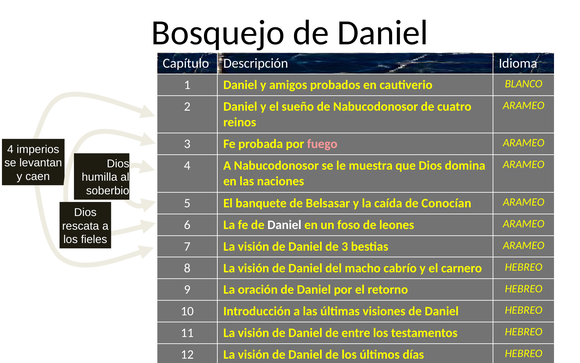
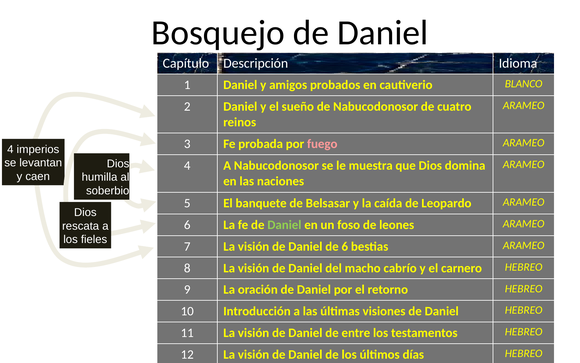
Conocían: Conocían -> Leopardo (446, 203)
Daniel colour: white -> light green (284, 225)
de 3: 3 -> 6 (345, 246)
